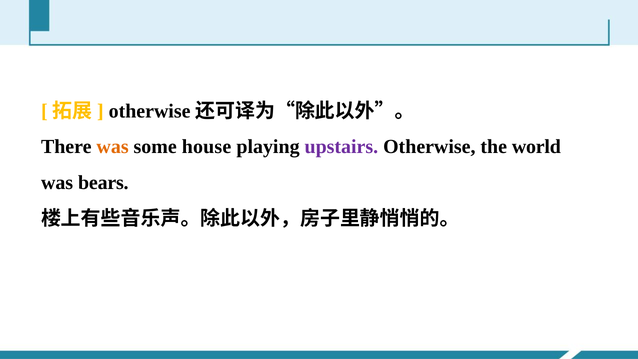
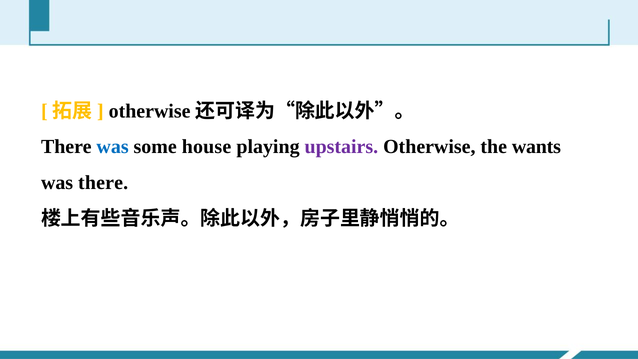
was colour: orange -> blue (113, 147)
world: world -> wants (536, 147)
was bears: bears -> there (103, 183)
